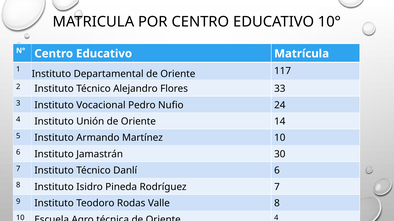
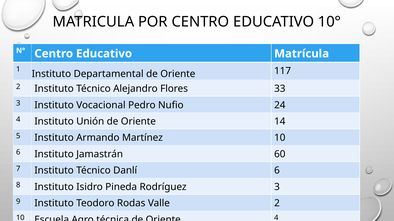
30: 30 -> 60 (280, 155)
Rodríguez 7: 7 -> 3 (277, 187)
Valle 8: 8 -> 2 (277, 204)
